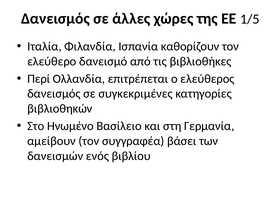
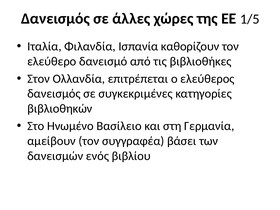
Περί: Περί -> Στον (39, 79)
